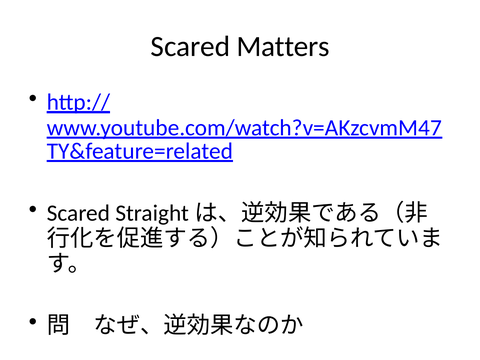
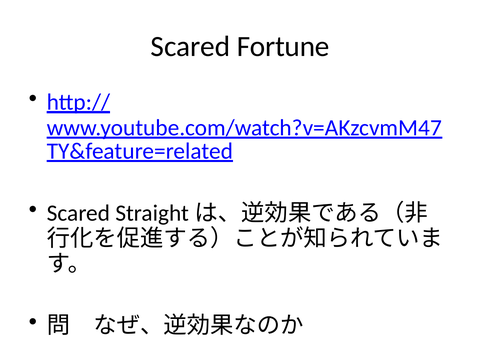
Matters: Matters -> Fortune (283, 46)
